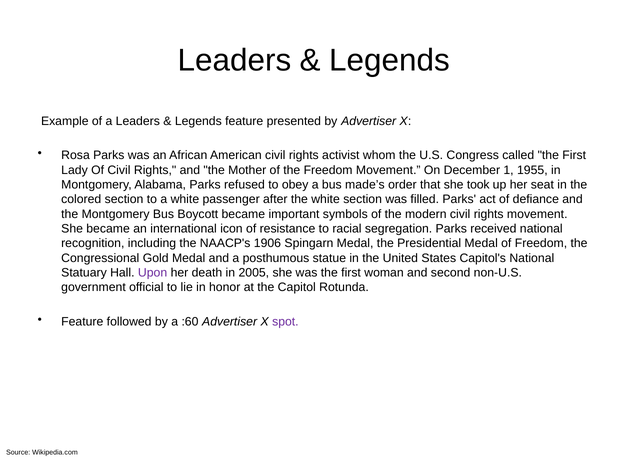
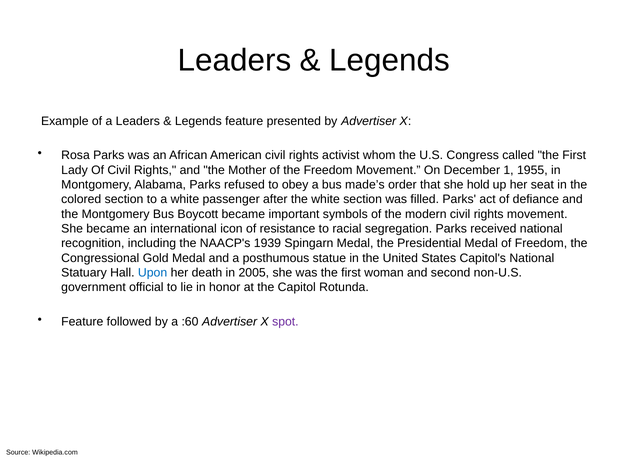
took: took -> hold (478, 185)
1906: 1906 -> 1939 (267, 243)
Upon colour: purple -> blue (153, 273)
